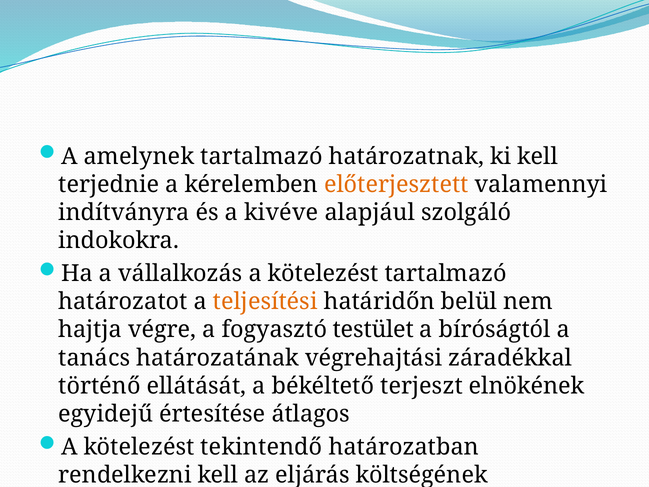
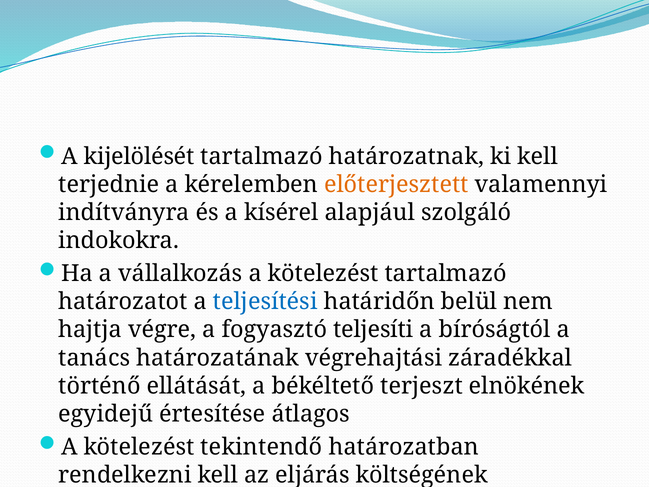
amelynek: amelynek -> kijelölését (139, 156)
kivéve: kivéve -> kísérel (281, 212)
teljesítési colour: orange -> blue (265, 301)
testület: testület -> teljesíti (373, 330)
